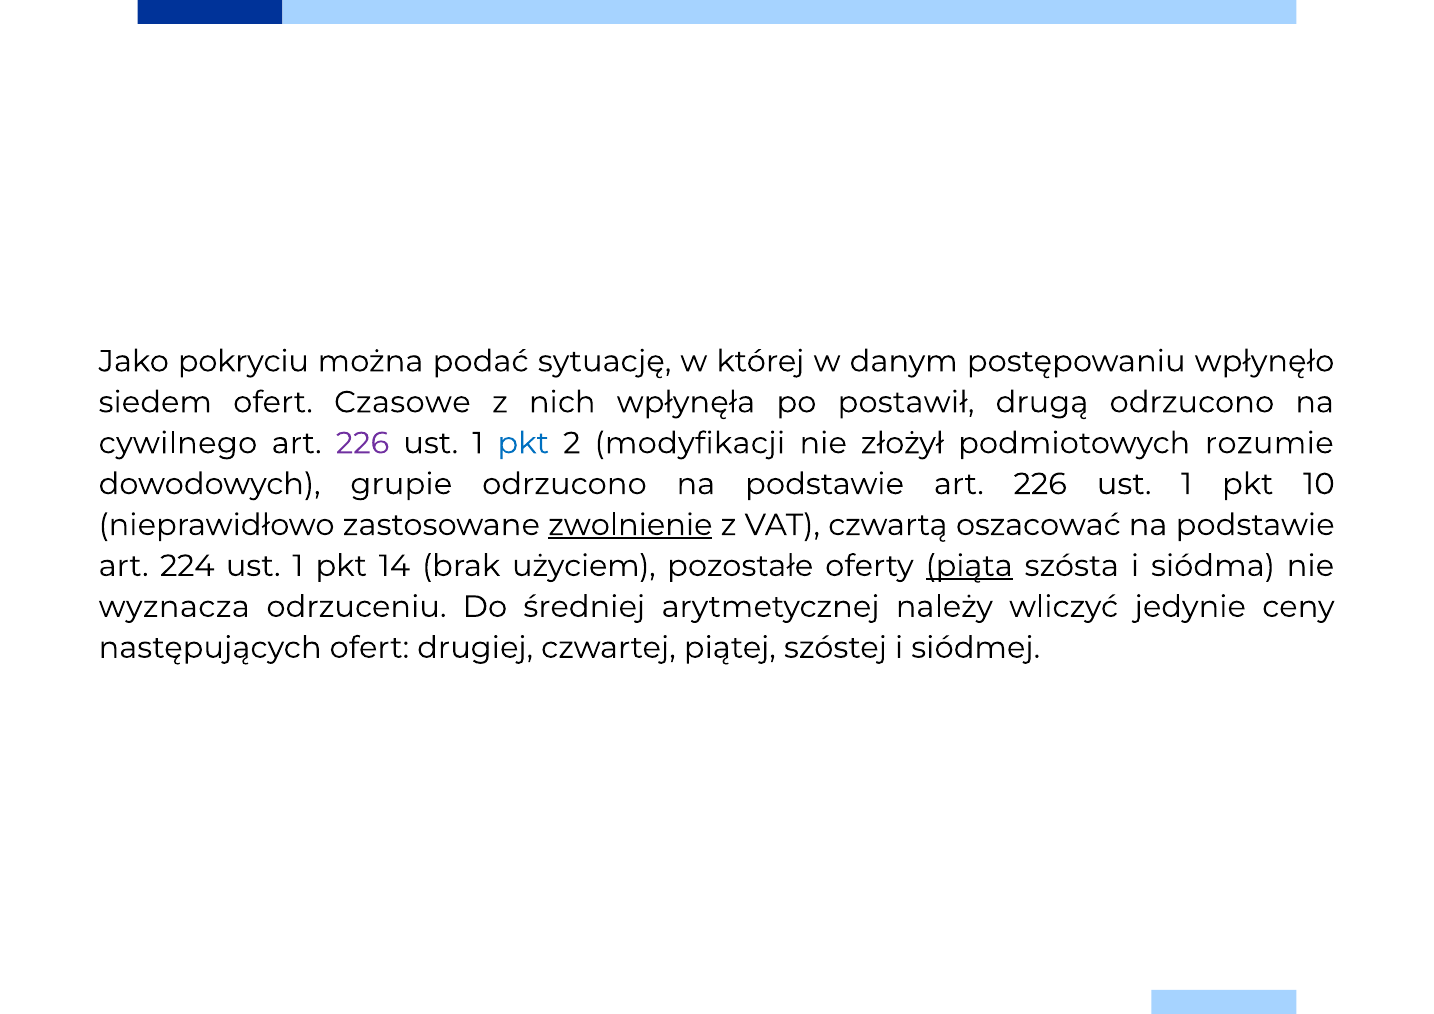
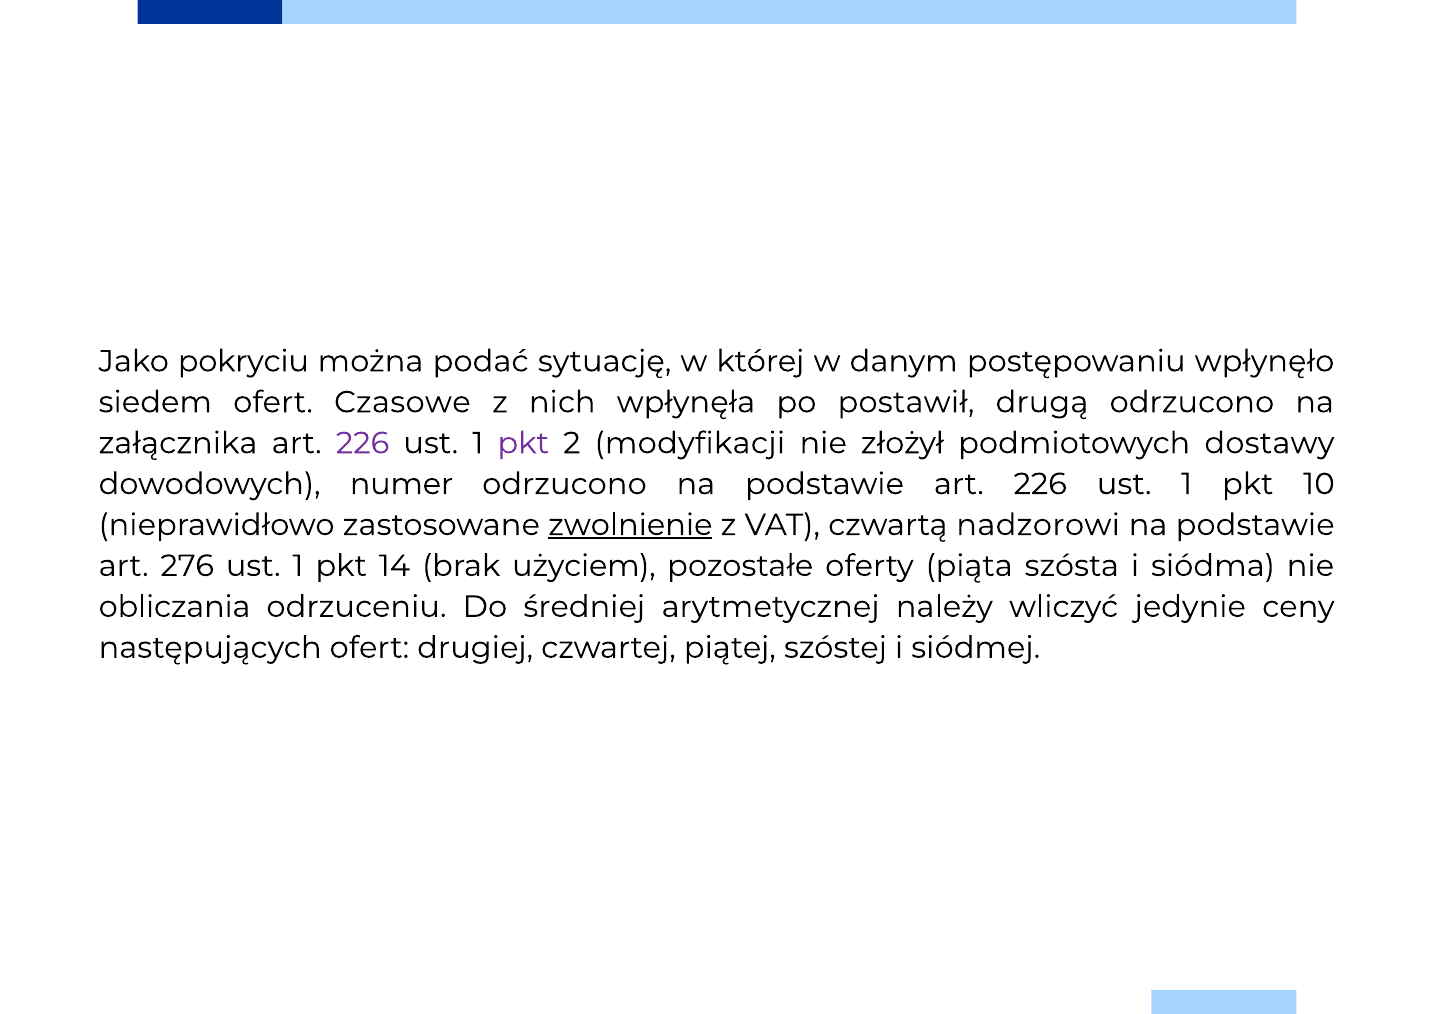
cywilnego: cywilnego -> załącznika (178, 443)
pkt colour: blue -> purple (523, 443)
rozumie: rozumie -> dostawy (1269, 443)
grupie: grupie -> numer (401, 484)
oszacować: oszacować -> nadzorowi (1038, 525)
224: 224 -> 276 (187, 566)
piąta underline: present -> none (969, 566)
wyznacza: wyznacza -> obliczania (175, 607)
